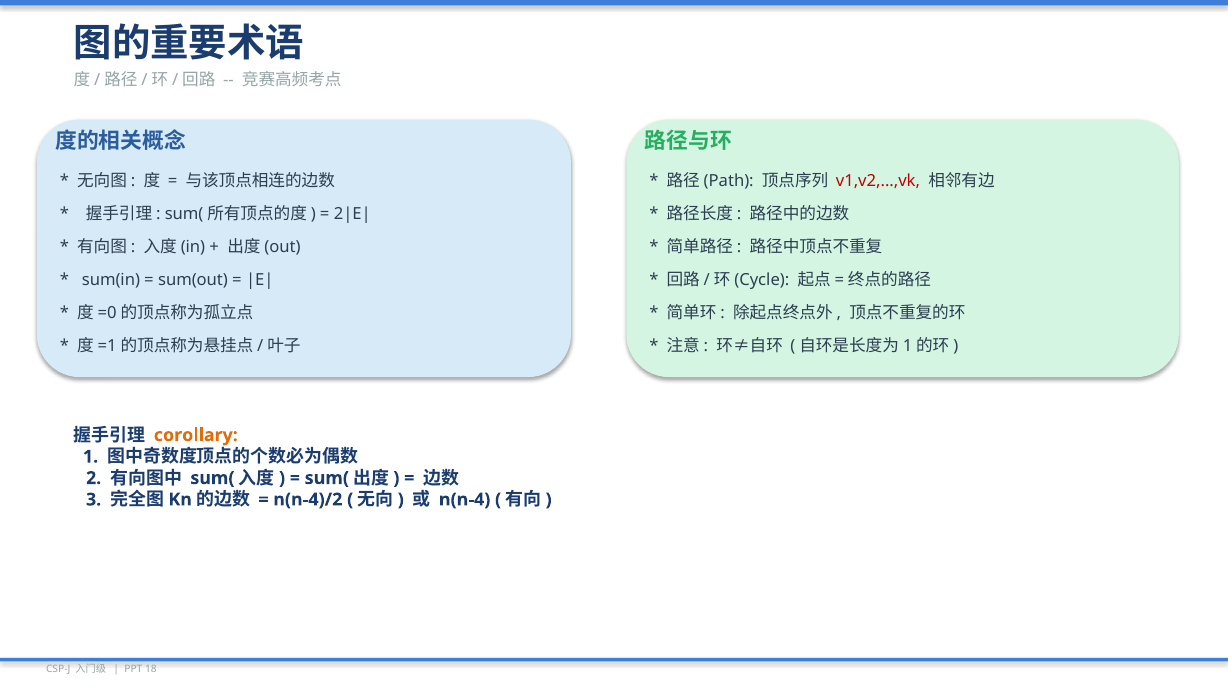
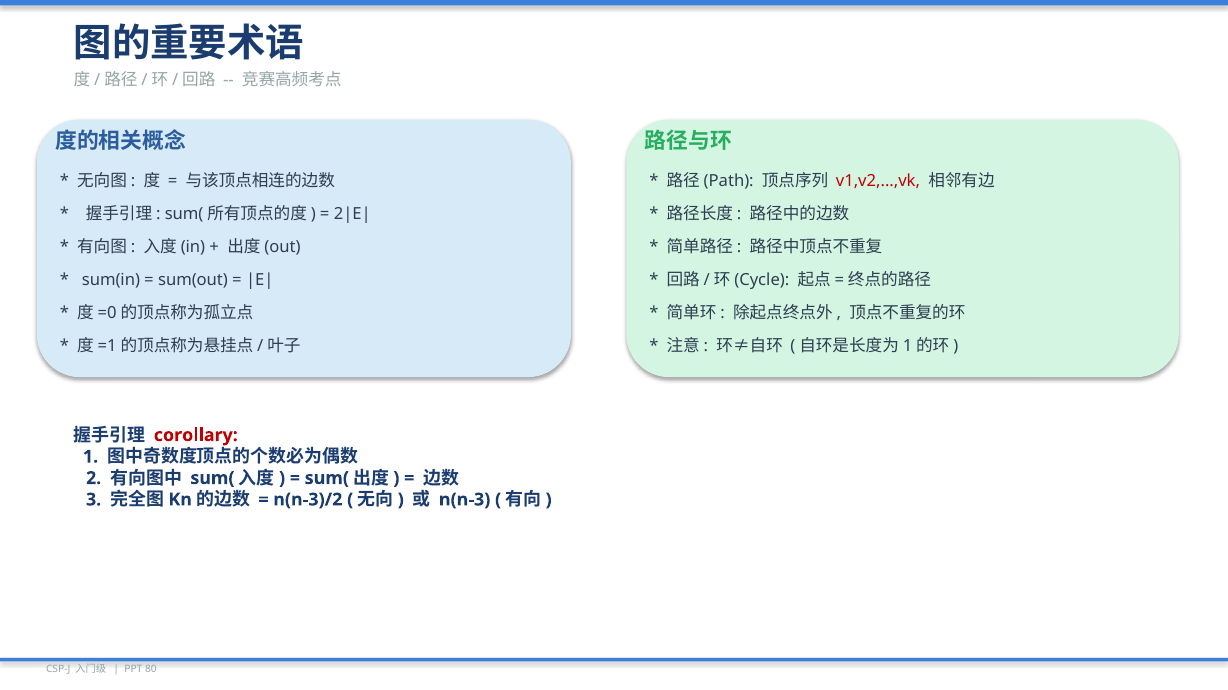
corollary colour: orange -> red (196, 436)
n(n-4)/2: n(n-4)/2 -> n(n-3)/2 (308, 500)
n(n-4: n(n-4 -> n(n-3 (465, 500)
18: 18 -> 80 (151, 670)
